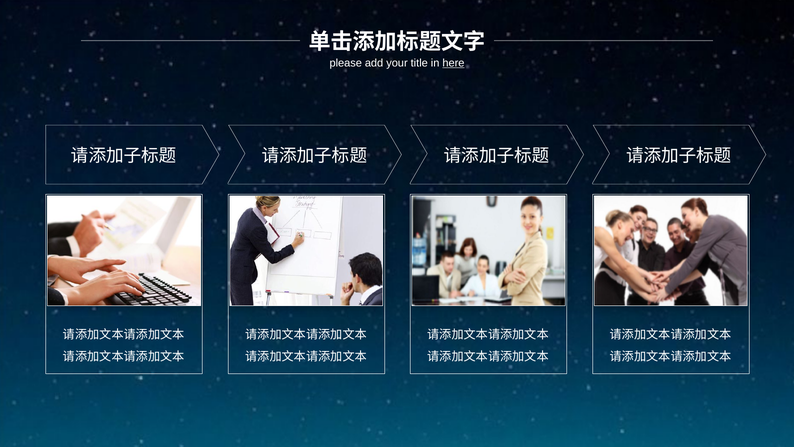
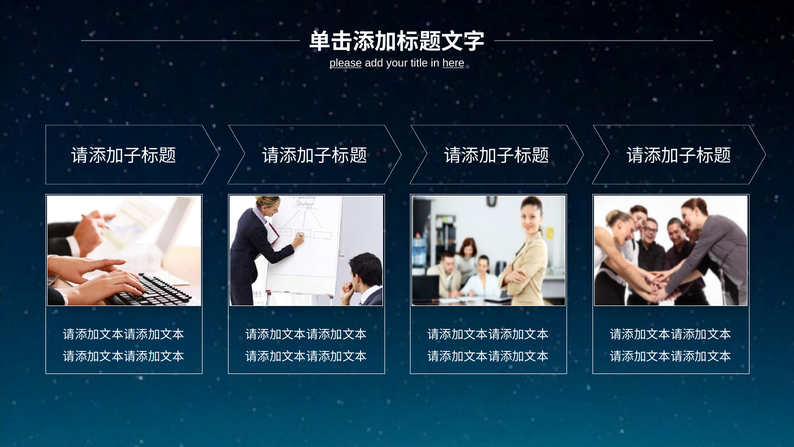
please underline: none -> present (346, 63)
